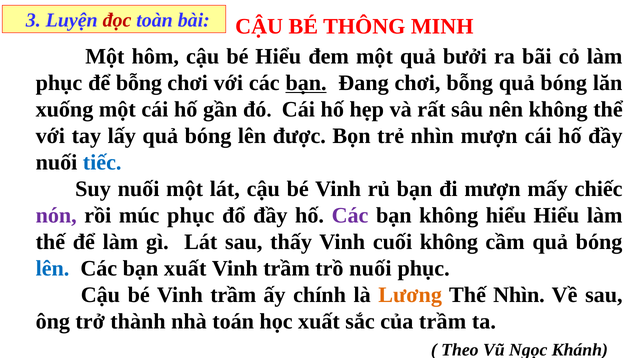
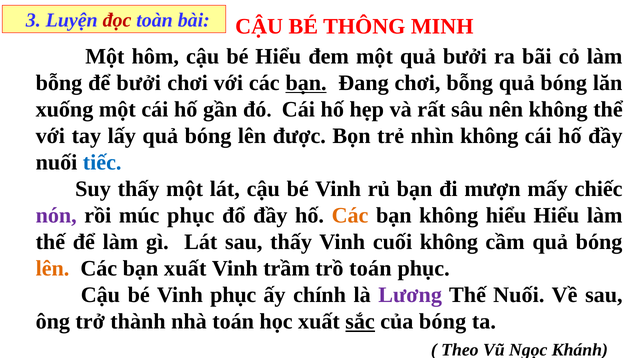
phục: phục -> bỗng (59, 83)
để bỗng: bỗng -> bưởi (139, 83)
nhìn mượn: mượn -> không (489, 136)
Suy nuối: nuối -> thấy (139, 189)
Các colour: purple -> orange (350, 216)
lên colour: blue -> orange (53, 269)
trồ nuối: nuối -> toán (370, 269)
bé Vinh trầm: trầm -> phục (233, 295)
Lương colour: orange -> purple (410, 295)
Thế Nhìn: Nhìn -> Nuối (519, 295)
sắc underline: none -> present (360, 322)
của trầm: trầm -> bóng (443, 322)
